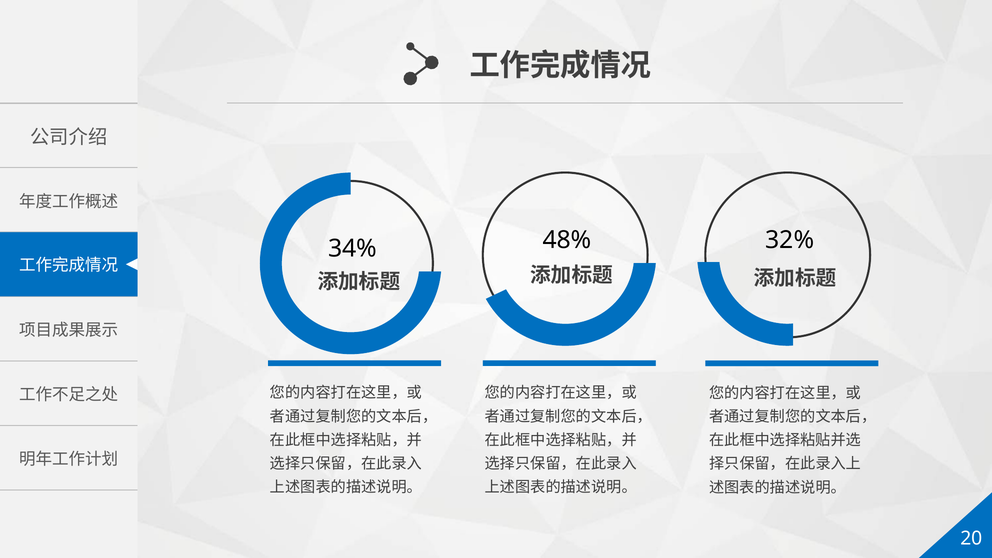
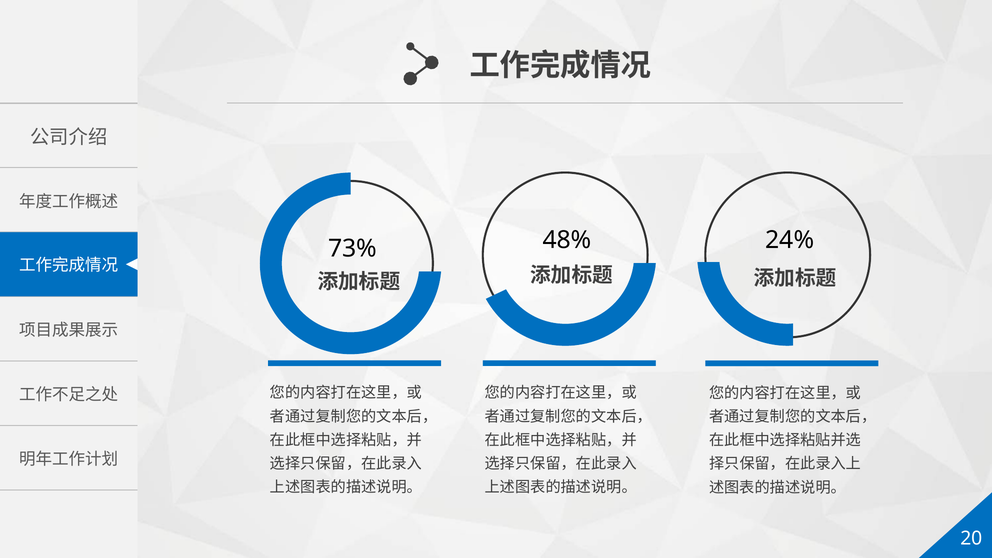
32%: 32% -> 24% (790, 240)
34%: 34% -> 73% (352, 248)
